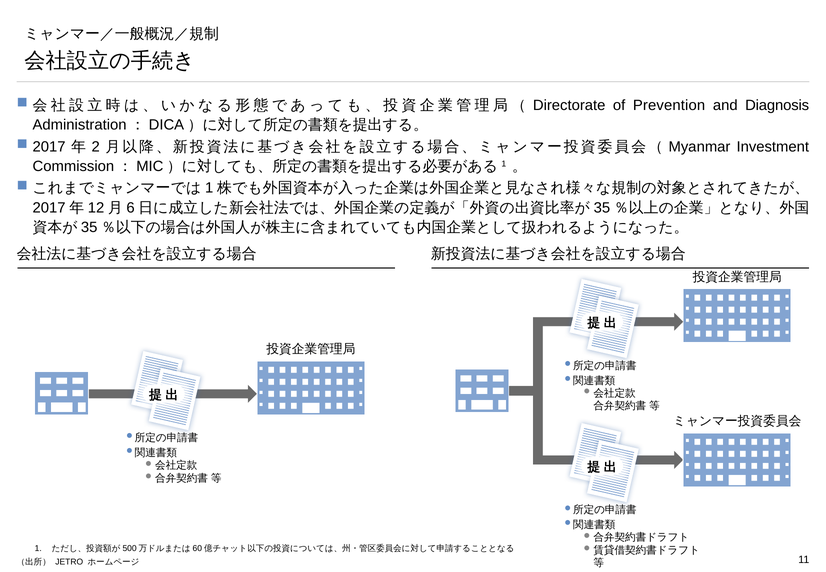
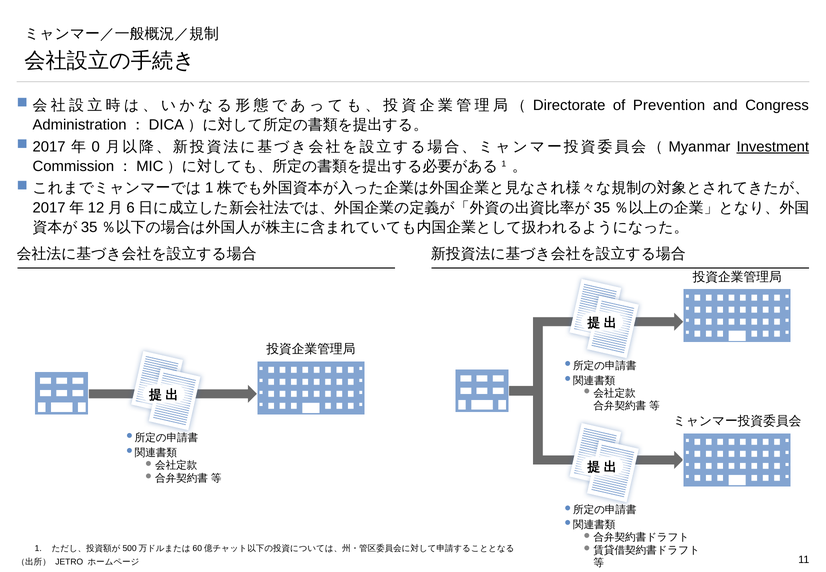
Diagnosis: Diagnosis -> Congress (777, 105)
2: 2 -> 0 (96, 147)
Investment underline: none -> present (773, 147)
